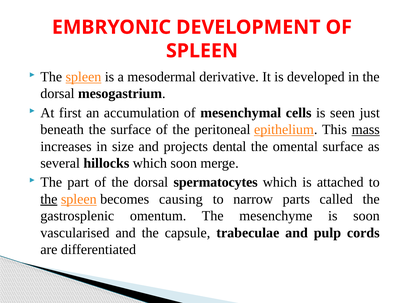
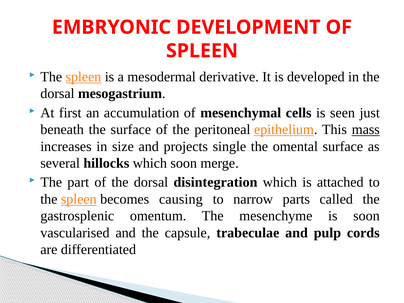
dental: dental -> single (229, 146)
spermatocytes: spermatocytes -> disintegration (215, 182)
the underline: present -> none (49, 199)
